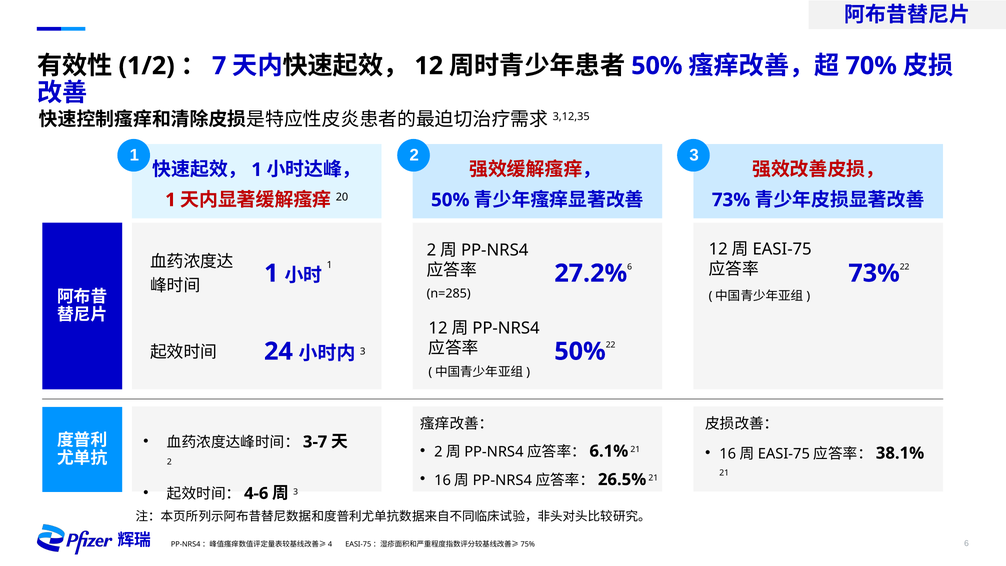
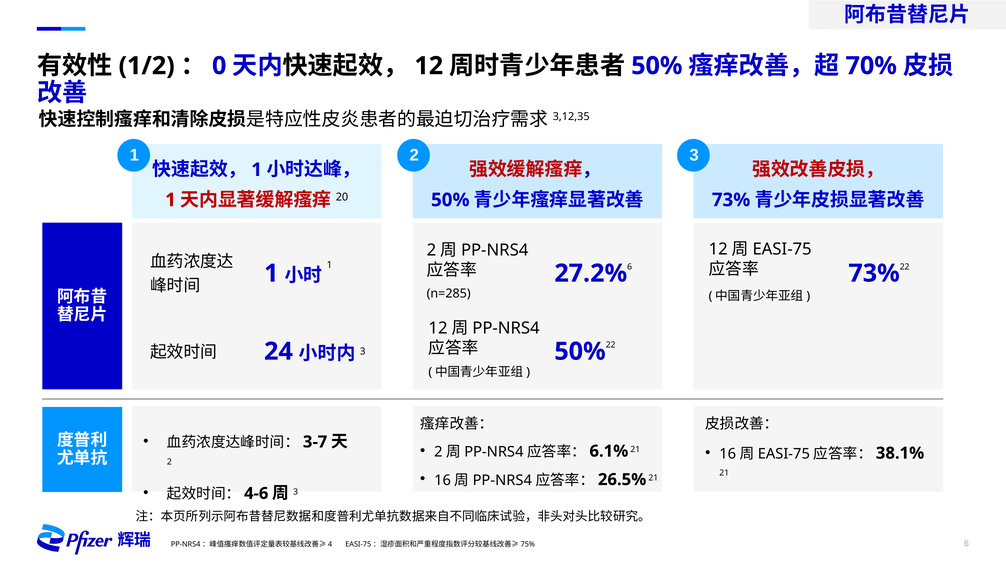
7: 7 -> 0 (219, 66)
